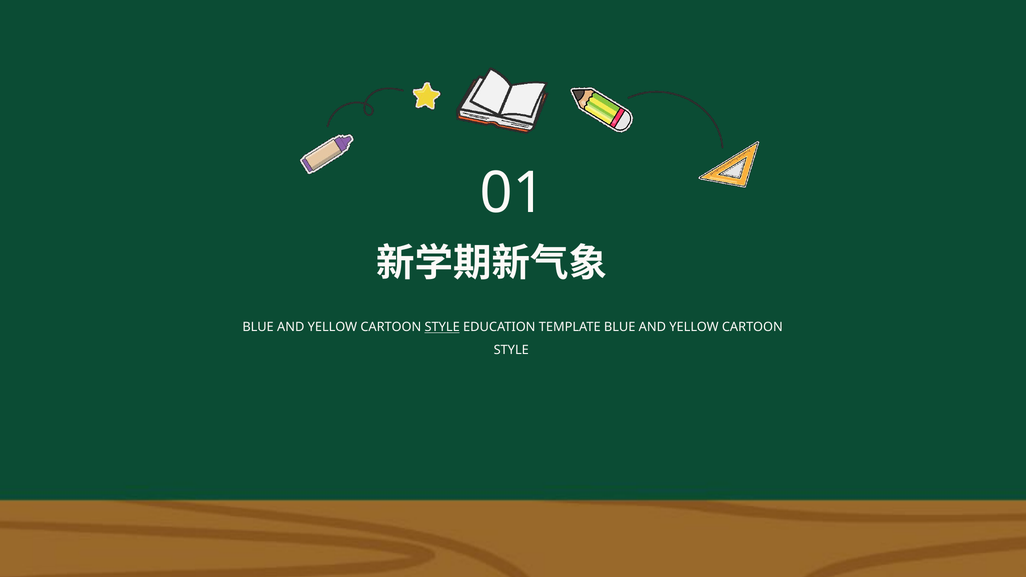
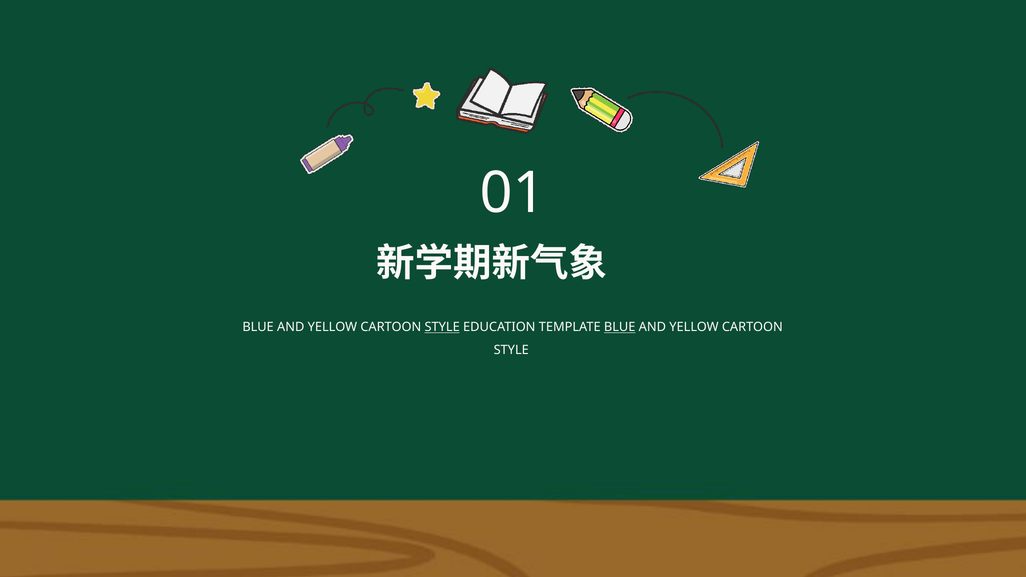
BLUE underline: none -> present (620, 327)
